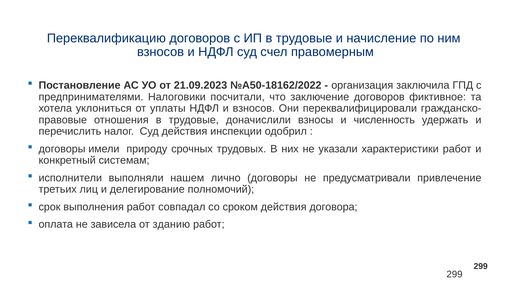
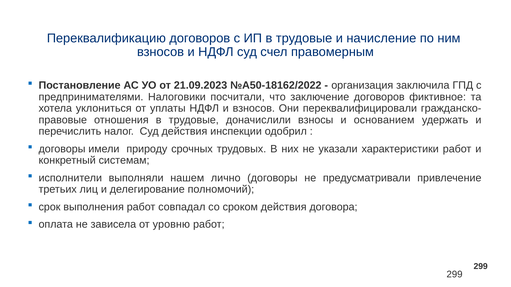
численность: численность -> основанием (384, 120)
зданию: зданию -> уровню (171, 225)
